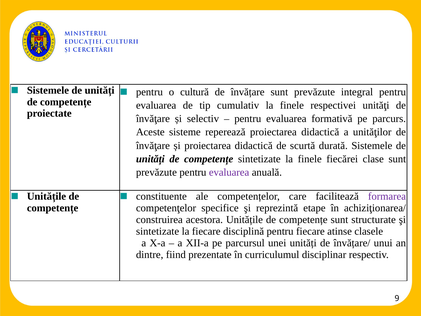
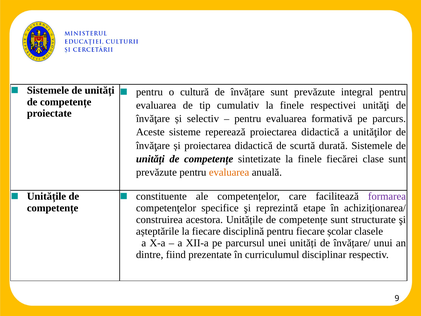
evaluarea colour: purple -> orange (229, 172)
sintetizate: sintetizate -> așteptările (158, 231)
atinse: atinse -> școlar (340, 231)
